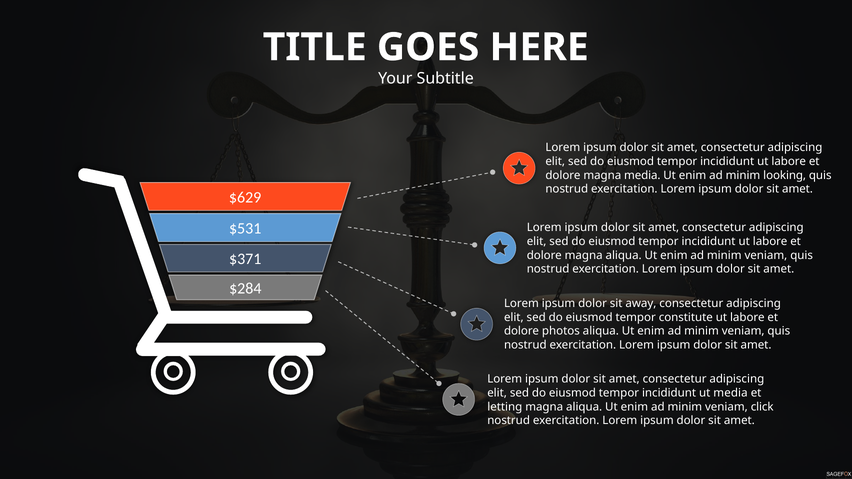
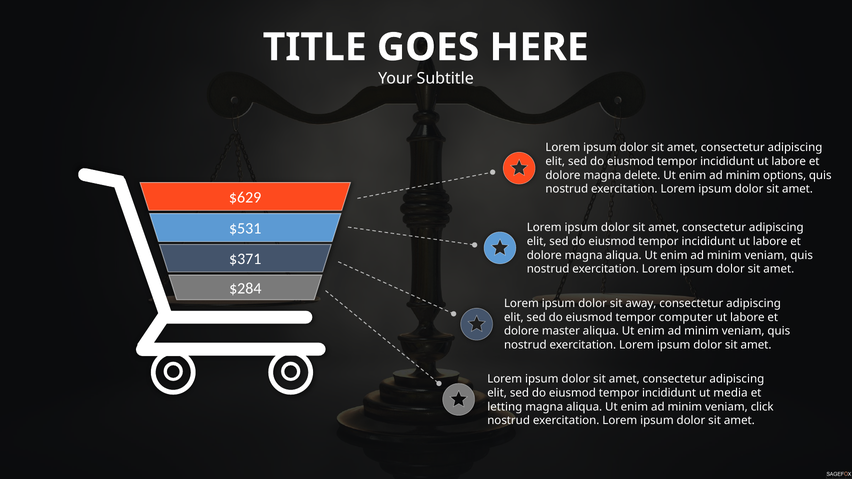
magna media: media -> delete (642, 175)
looking: looking -> options (785, 175)
constitute: constitute -> computer (686, 317)
photos: photos -> master (561, 331)
